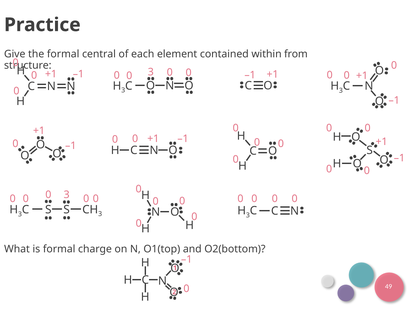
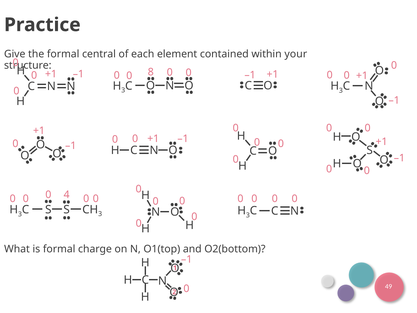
from: from -> your (296, 54)
–1 0 0 3: 3 -> 8 (151, 72)
0 0 0 3: 3 -> 4 (67, 195)
